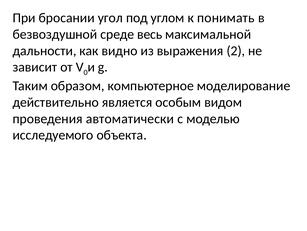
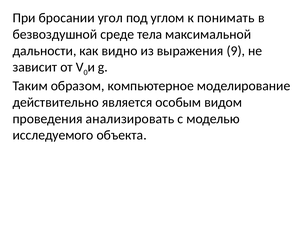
весь: весь -> тела (150, 34)
2: 2 -> 9 (236, 51)
автоматически: автоматически -> анализировать (130, 118)
